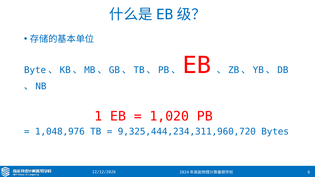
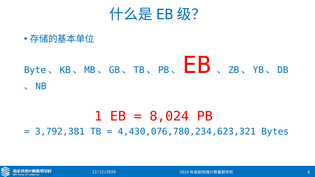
1,020: 1,020 -> 8,024 (169, 116)
1,048,976: 1,048,976 -> 3,792,381 (60, 132)
9,325,444,234,311,960,720: 9,325,444,234,311,960,720 -> 4,430,076,780,234,623,321 (187, 132)
